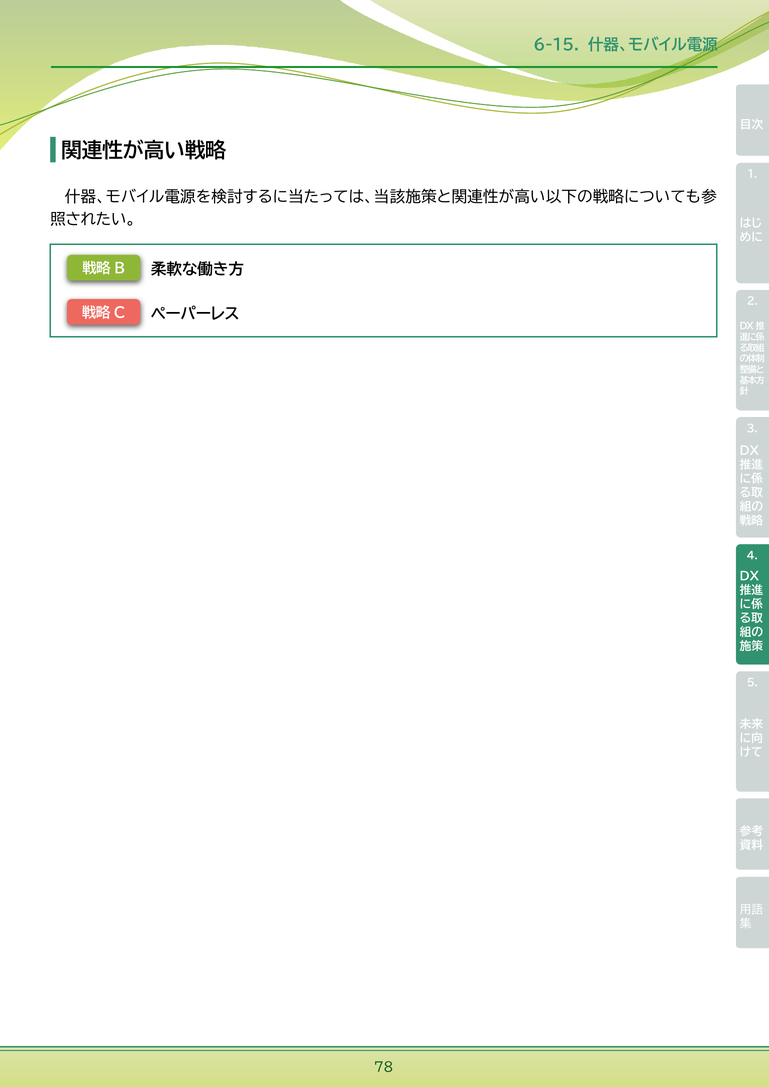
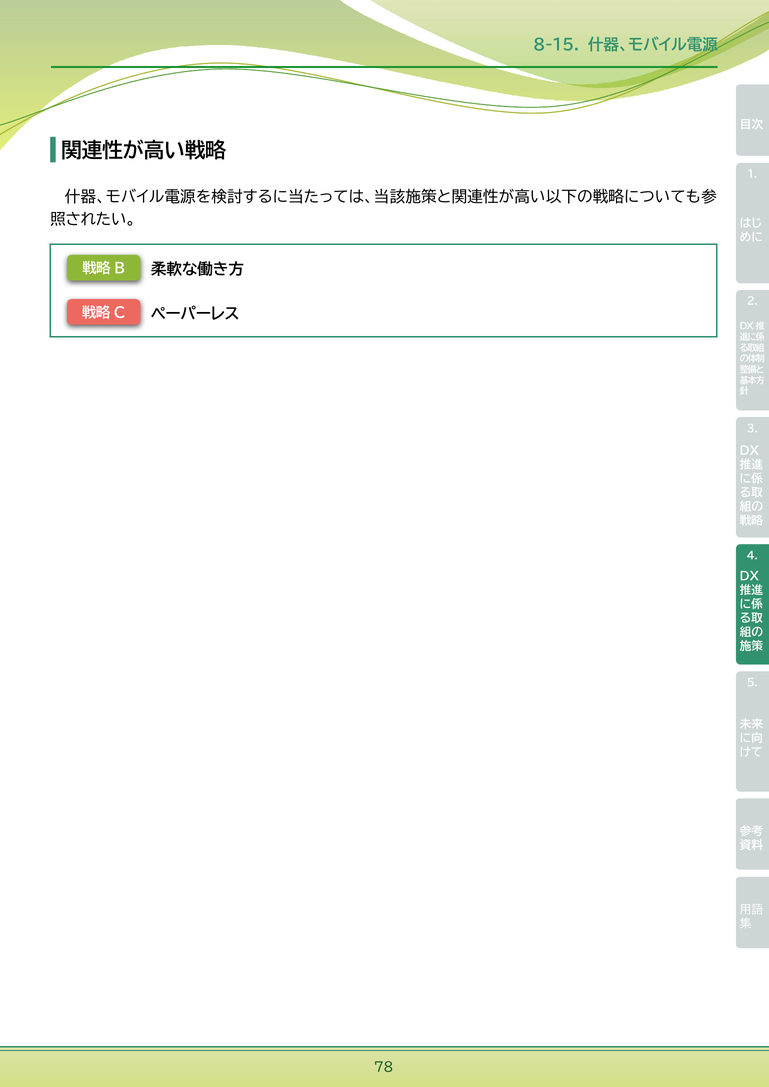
6-15: 6-15 -> 8-15 (556, 45)
